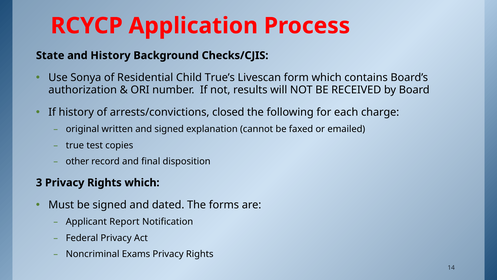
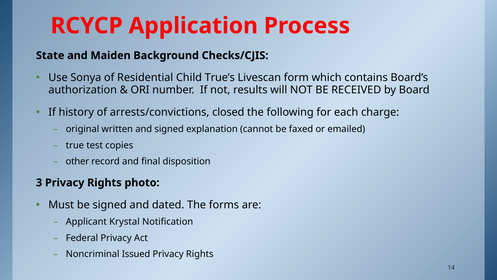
and History: History -> Maiden (111, 55)
Rights which: which -> photo (142, 182)
Report: Report -> Krystal (124, 222)
Exams: Exams -> Issued (136, 254)
